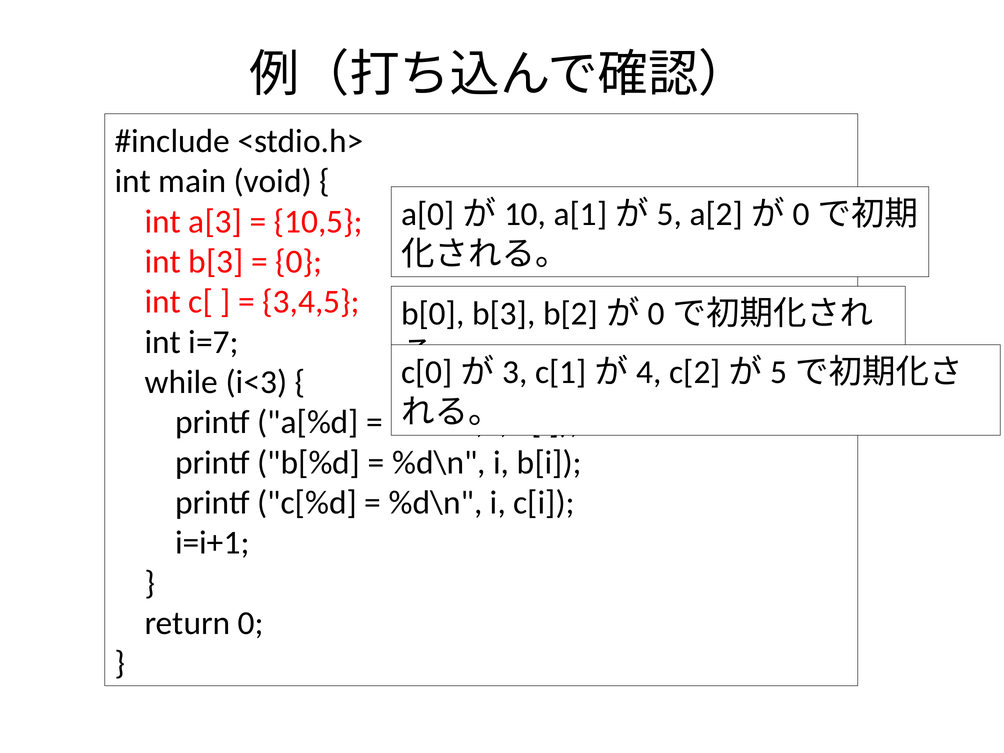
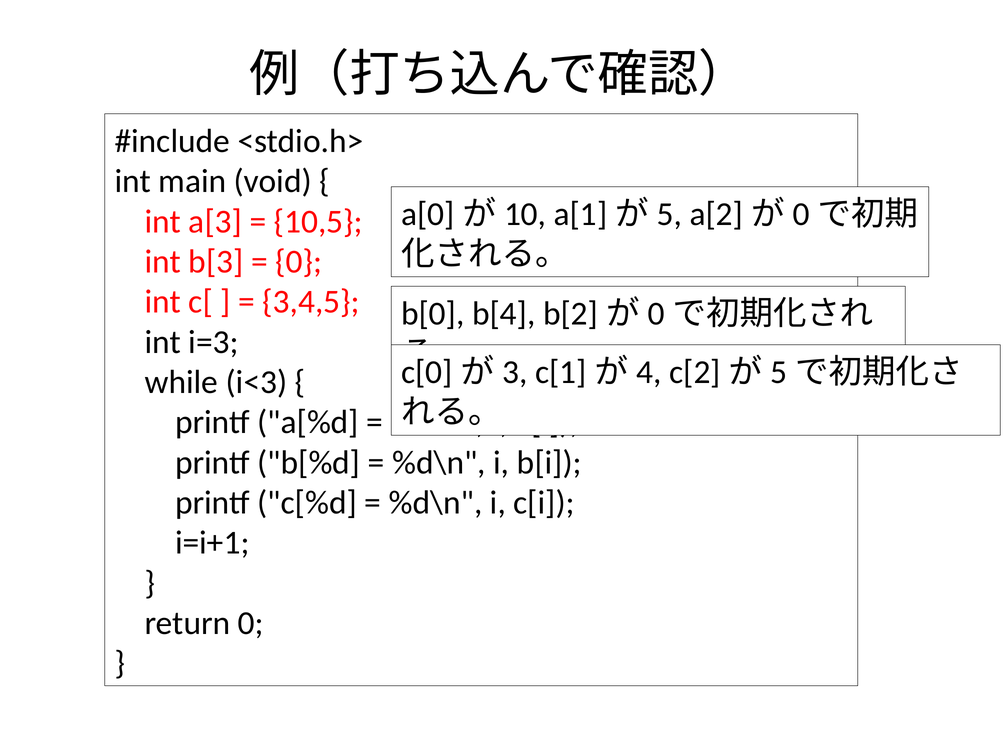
b[0 b[3: b[3 -> b[4 (504, 314)
i=7: i=7 -> i=3 (214, 342)
